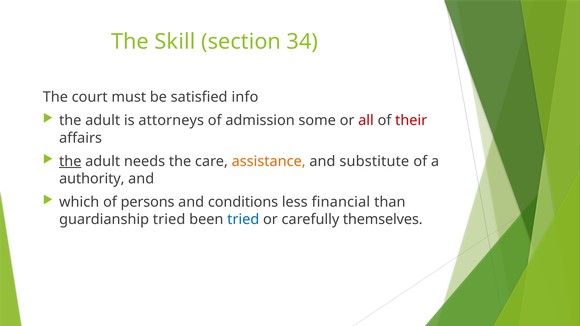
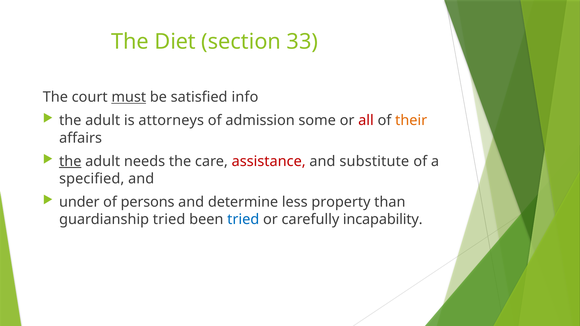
Skill: Skill -> Diet (175, 42)
34: 34 -> 33 (302, 42)
must underline: none -> present (129, 97)
their colour: red -> orange (411, 121)
assistance colour: orange -> red (269, 161)
authority: authority -> specified (92, 179)
which: which -> under (79, 202)
conditions: conditions -> determine (243, 202)
financial: financial -> property (341, 202)
themselves: themselves -> incapability (383, 220)
